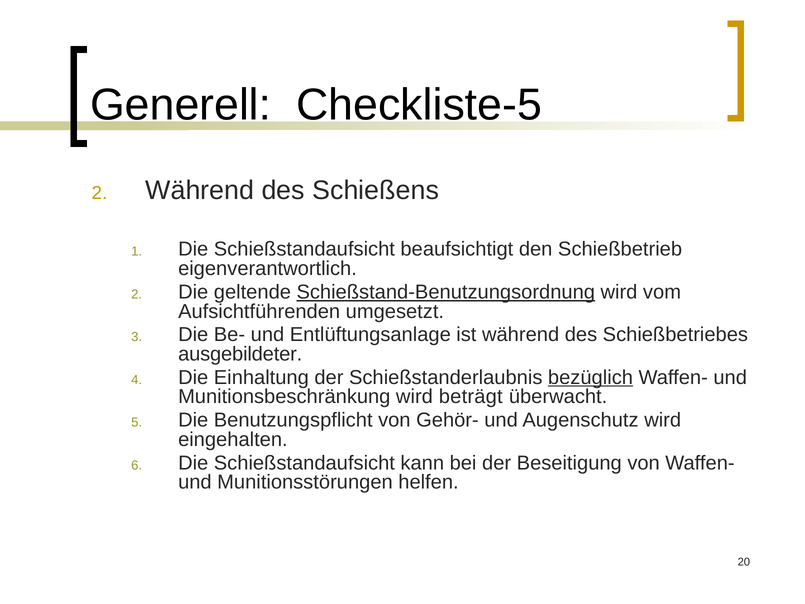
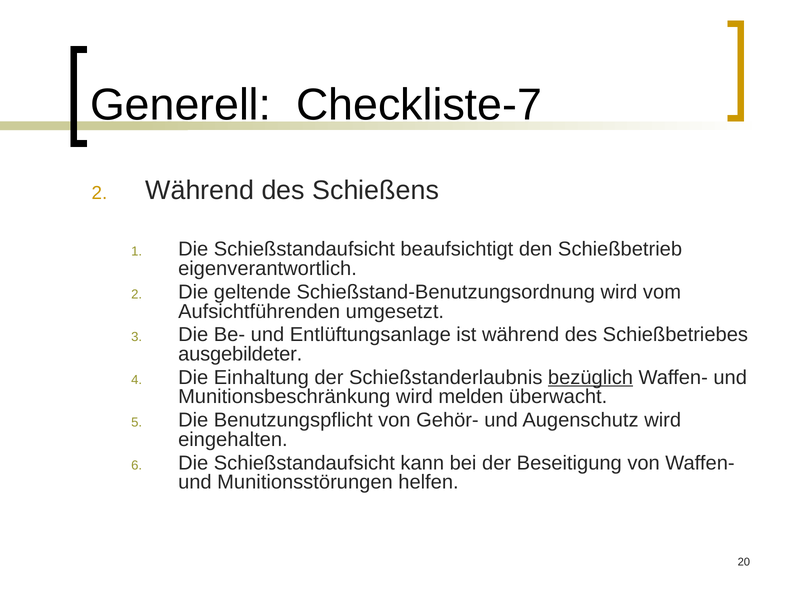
Checkliste-5: Checkliste-5 -> Checkliste-7 (419, 105)
Schießstand-Benutzungsordnung underline: present -> none (446, 292)
beträgt: beträgt -> melden (471, 397)
